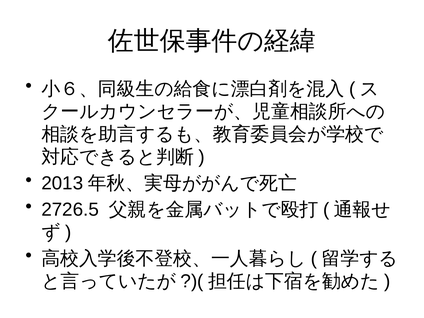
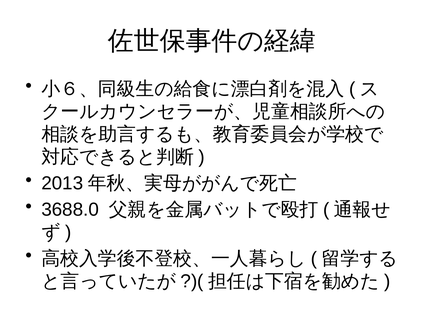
2726.5: 2726.5 -> 3688.0 (70, 210)
